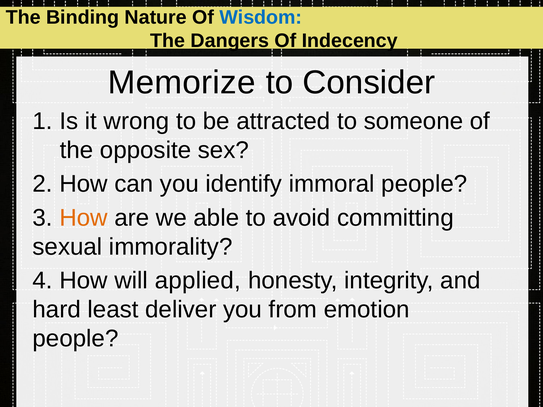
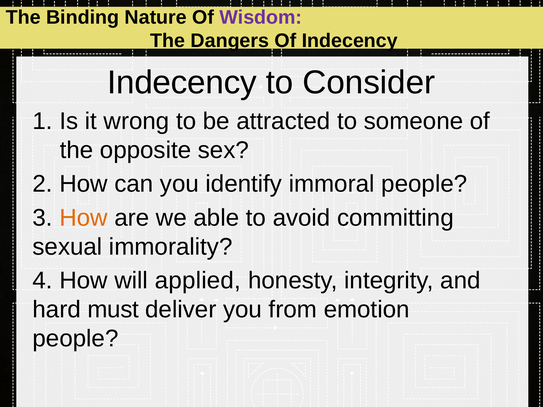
Wisdom colour: blue -> purple (261, 17)
Memorize: Memorize -> Indecency (182, 83)
least: least -> must (113, 310)
